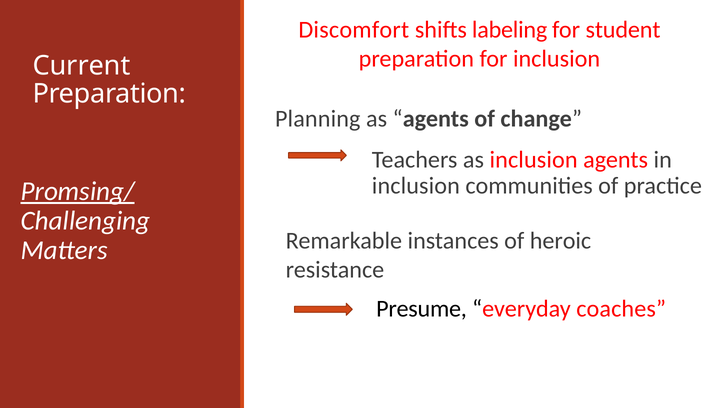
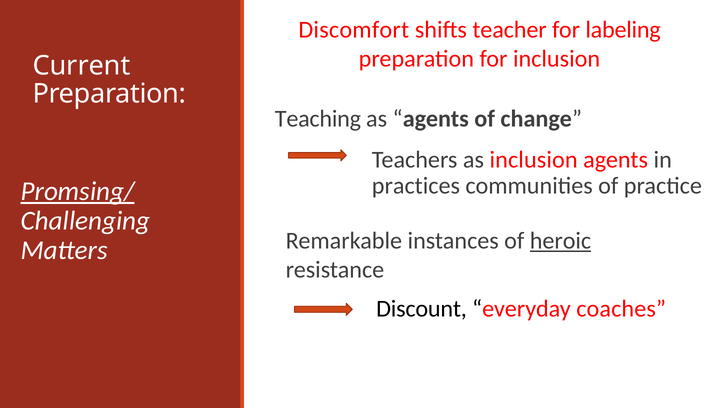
labeling: labeling -> teacher (510, 30)
student: student -> labeling (623, 30)
Planning: Planning -> Teaching (318, 119)
inclusion: inclusion -> practices (416, 186)
heroic underline: none -> present (560, 241)
Presume: Presume -> Discount (422, 308)
